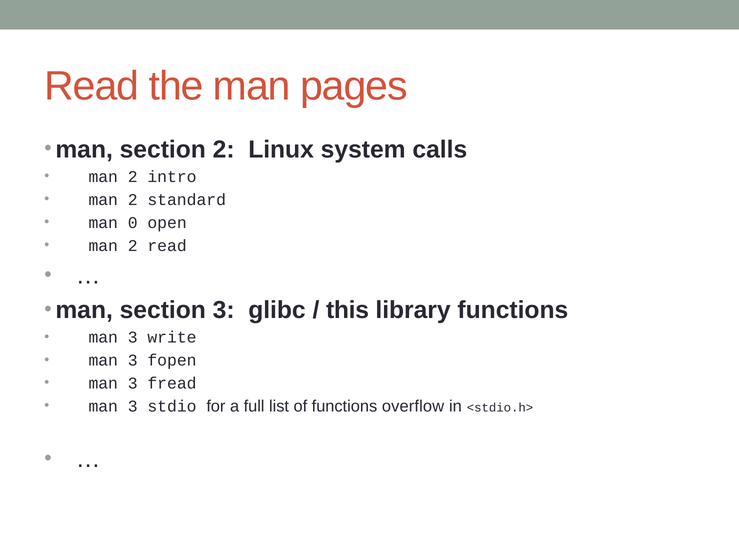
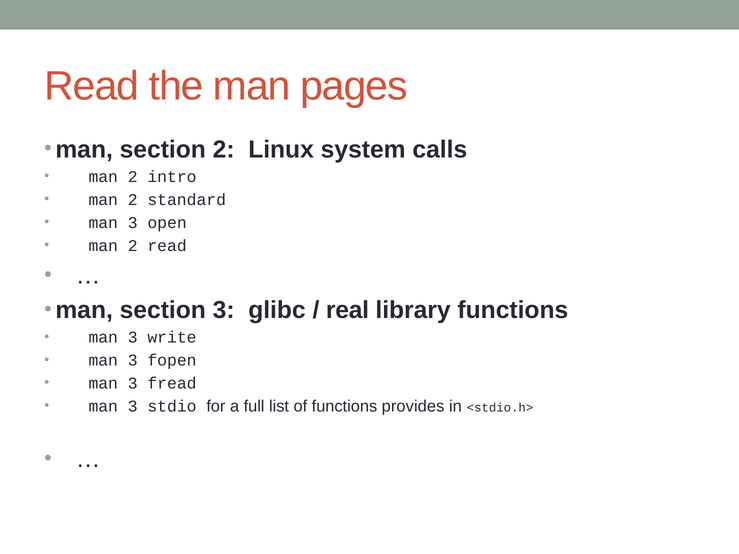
0: 0 -> 3 (133, 223)
this: this -> real (348, 310)
overflow: overflow -> provides (413, 406)
